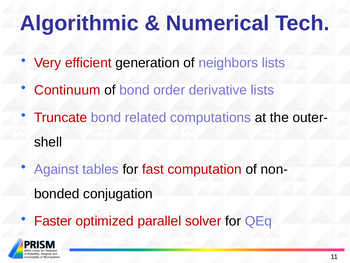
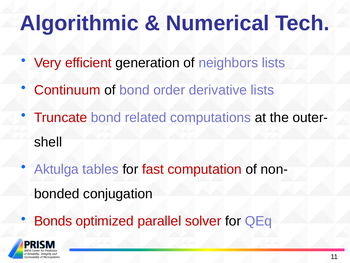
Against: Against -> Aktulga (56, 169)
Faster: Faster -> Bonds (53, 221)
